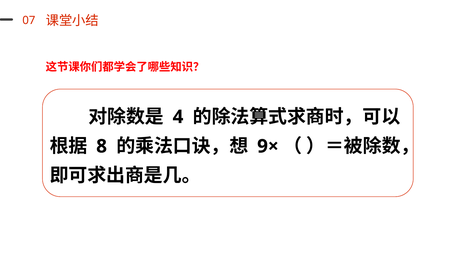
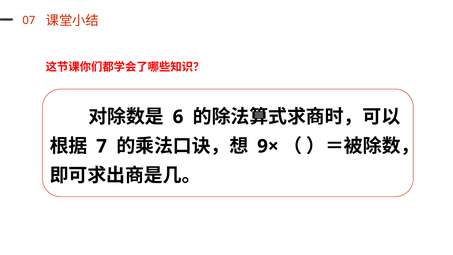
4: 4 -> 6 (178, 117)
8: 8 -> 7 (102, 146)
